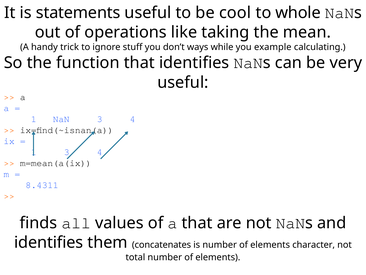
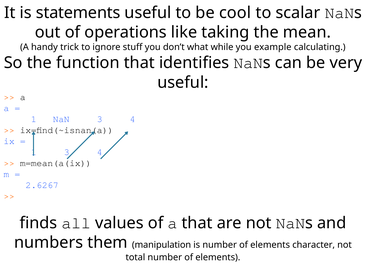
whole: whole -> scalar (298, 13)
ways: ways -> what (198, 47)
8.4311: 8.4311 -> 2.6267 (42, 185)
identifies: identifies -> numbers (49, 242)
concatenates: concatenates -> manipulation (162, 244)
